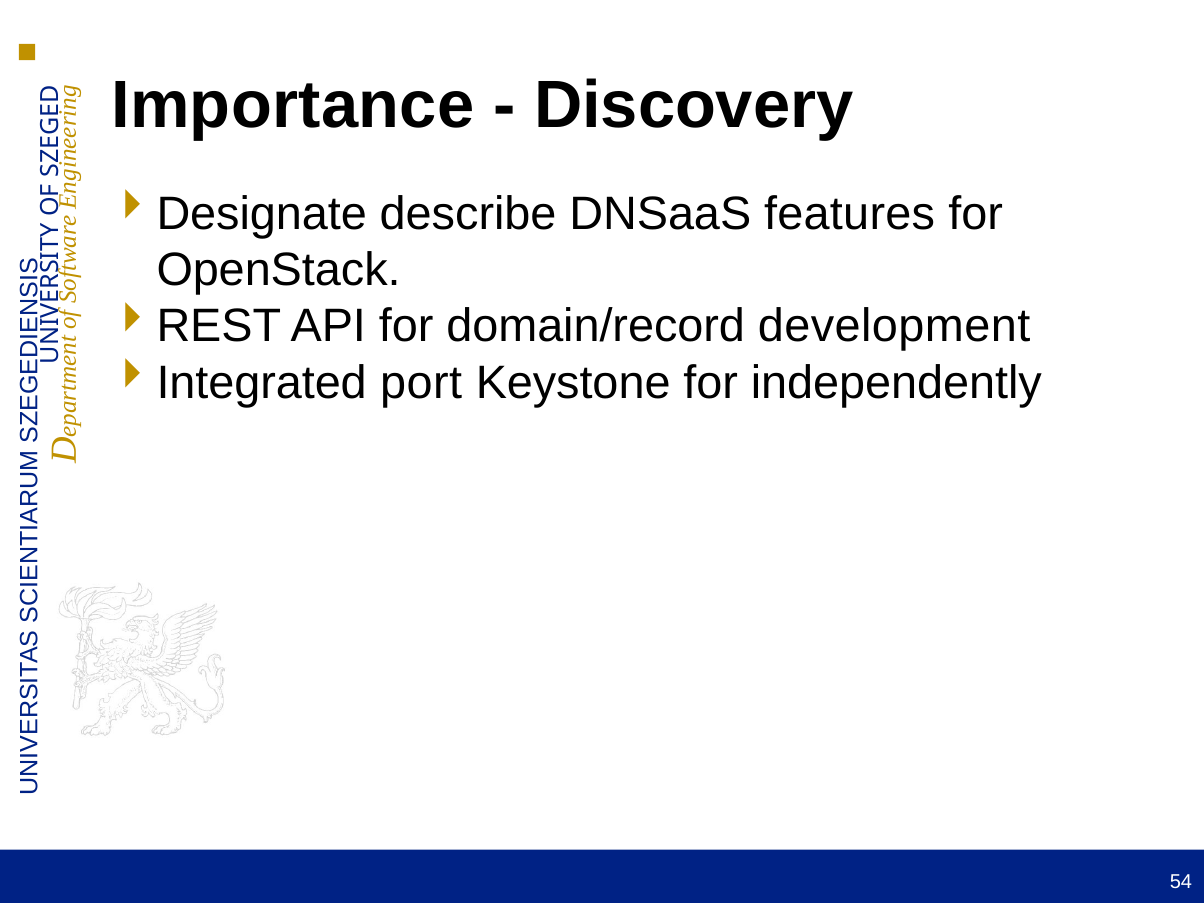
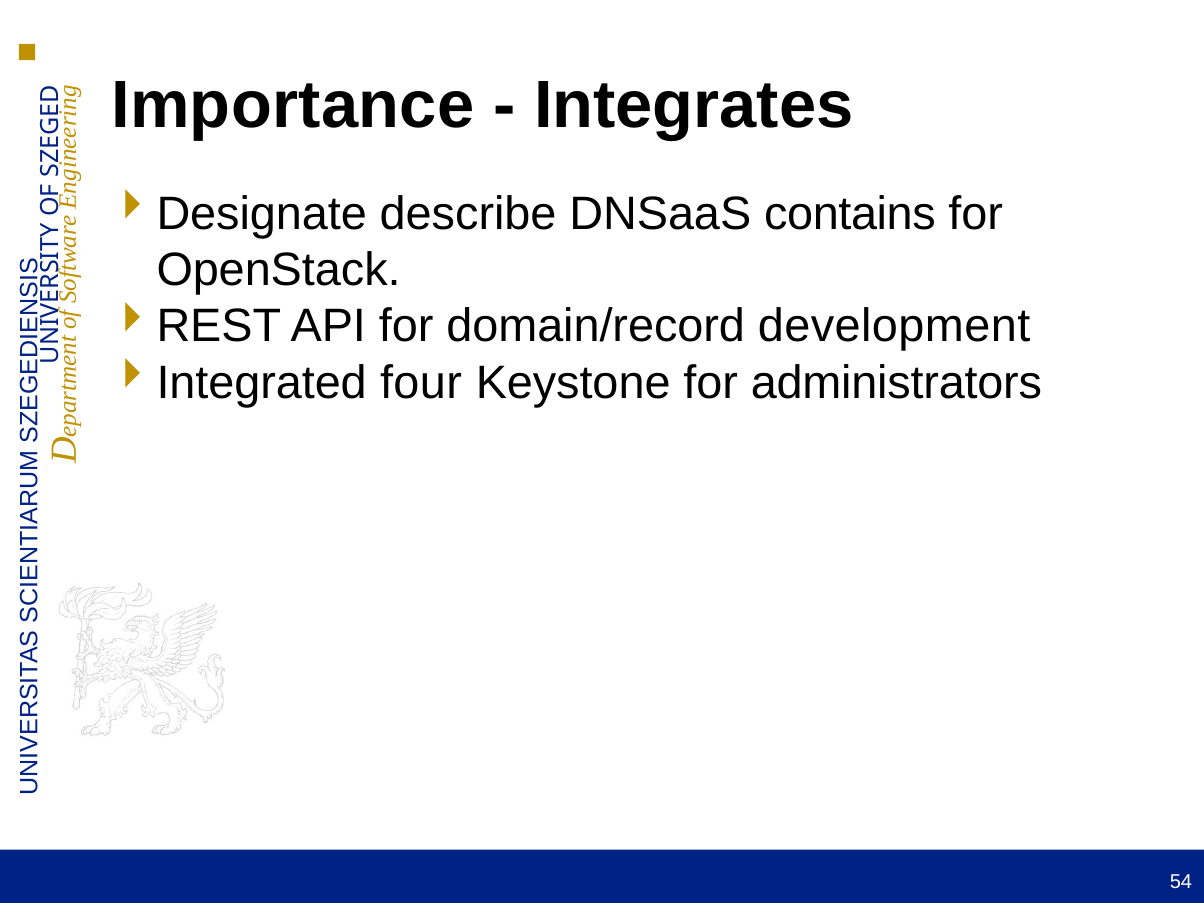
Discovery: Discovery -> Integrates (694, 105)
features: features -> contains (850, 214)
port: port -> four (421, 383)
independently: independently -> administrators (896, 383)
